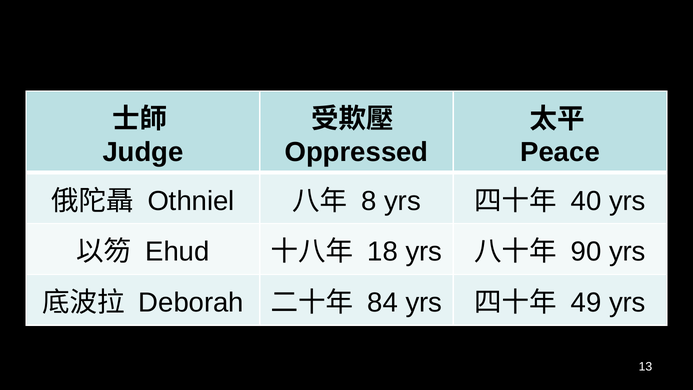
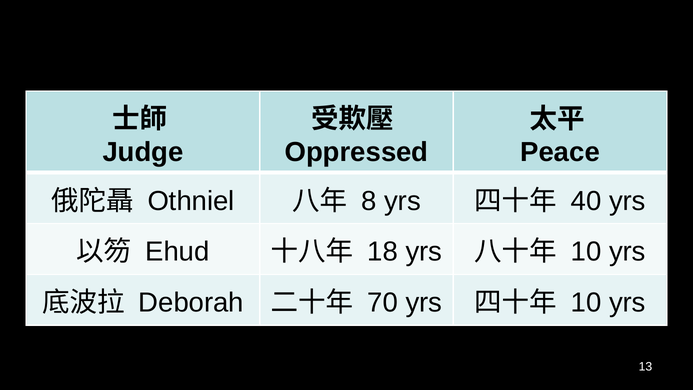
90: 90 -> 10 (586, 252)
84: 84 -> 70 (383, 303)
49: 49 -> 10 (586, 303)
